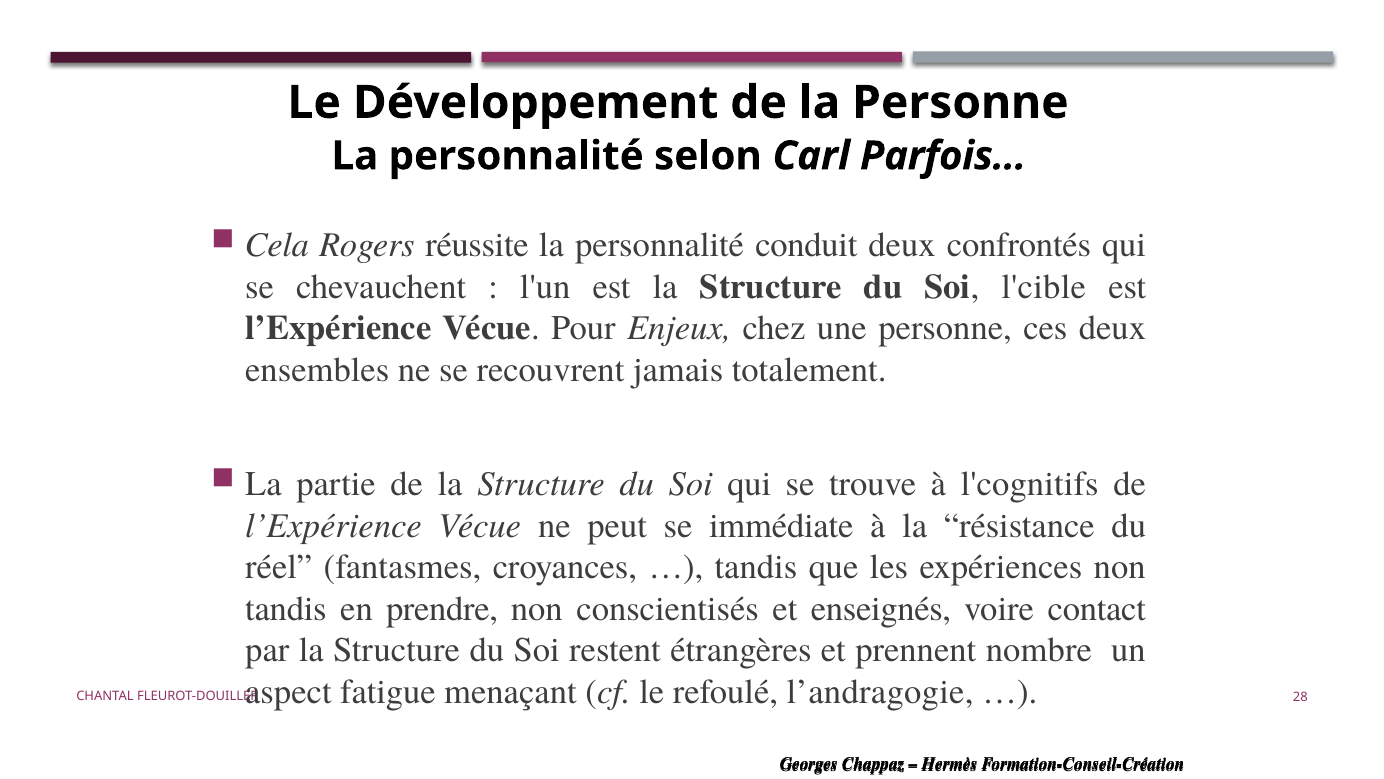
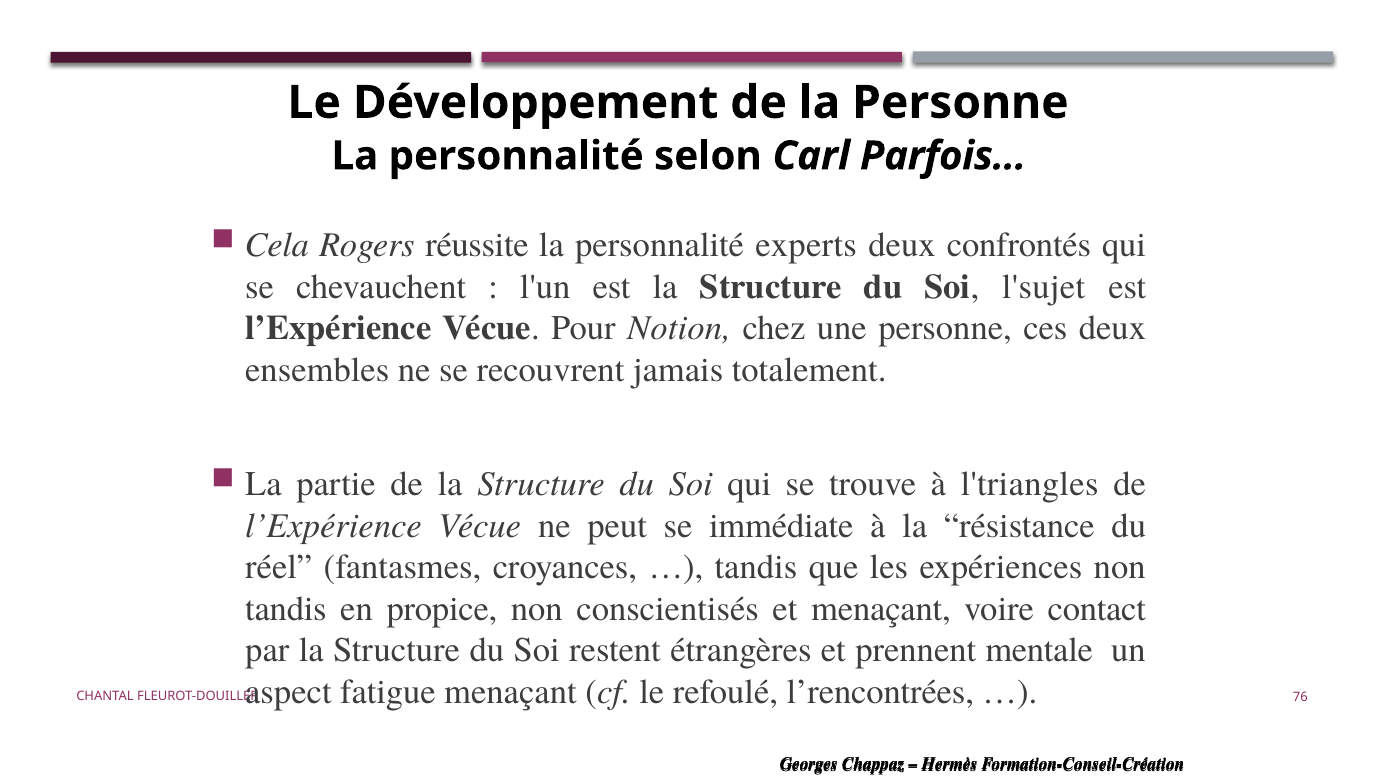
conduit: conduit -> experts (806, 245)
l'cible: l'cible -> l'sujet (1044, 287)
Enjeux: Enjeux -> Notion (679, 328)
l'cognitifs: l'cognitifs -> l'triangles (1030, 484)
prendre: prendre -> propice (442, 608)
et enseignés: enseignés -> menaçant (881, 608)
nombre: nombre -> mentale (1039, 650)
l’andragogie: l’andragogie -> l’rencontrées (880, 691)
28: 28 -> 76 (1300, 697)
